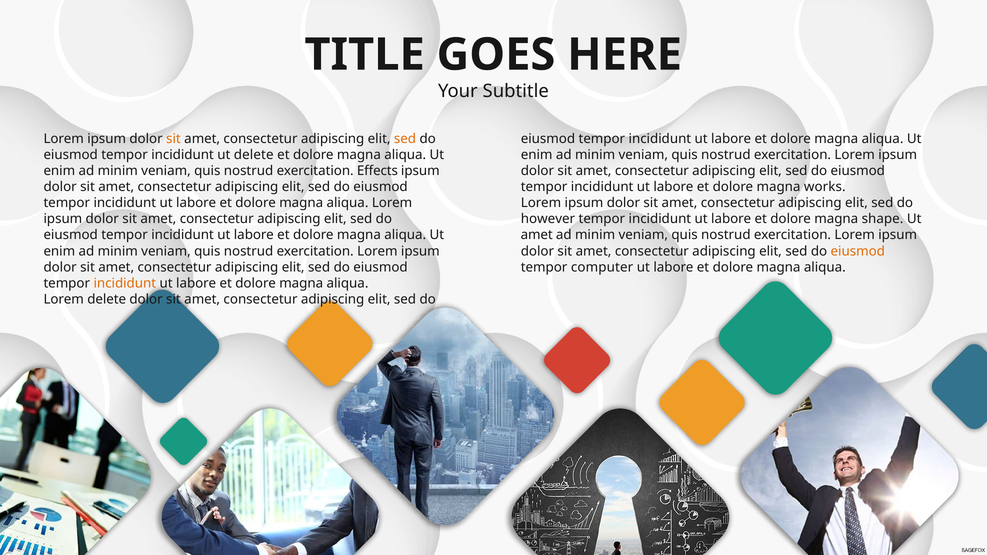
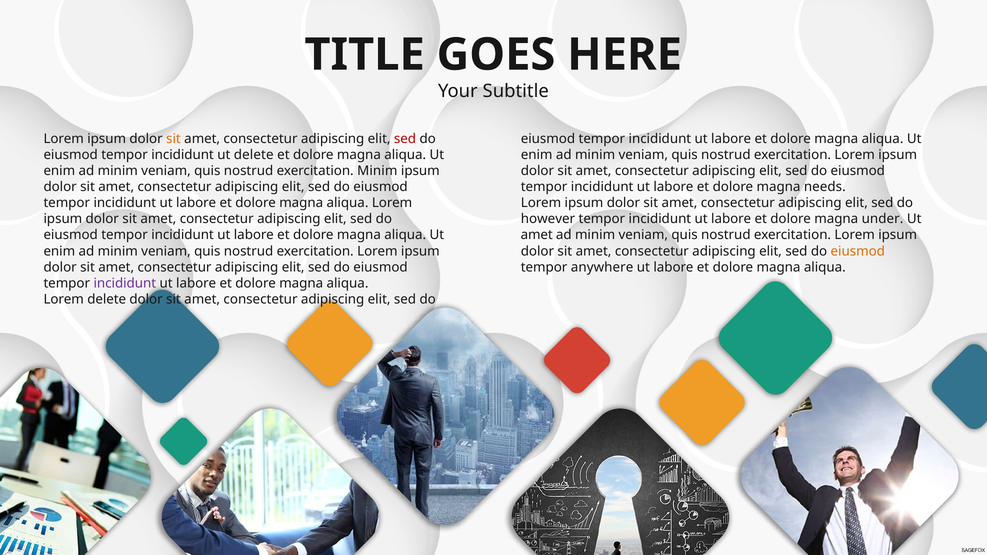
sed colour: orange -> red (405, 139)
exercitation Effects: Effects -> Minim (377, 171)
works: works -> needs (825, 187)
shape: shape -> under (883, 219)
computer: computer -> anywhere (602, 267)
incididunt colour: orange -> purple (125, 283)
